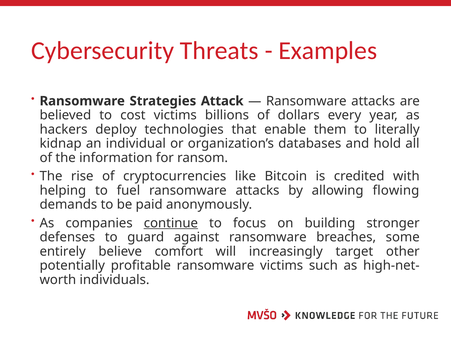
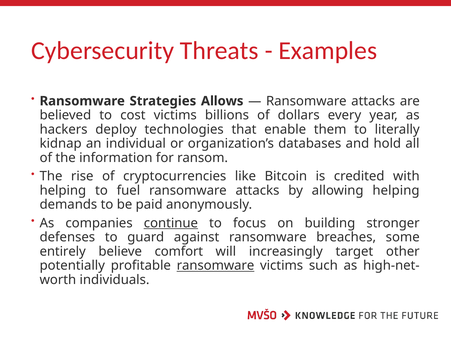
Attack: Attack -> Allows (222, 101)
allowing flowing: flowing -> helping (396, 191)
ransomware underline: none -> present (215, 266)
